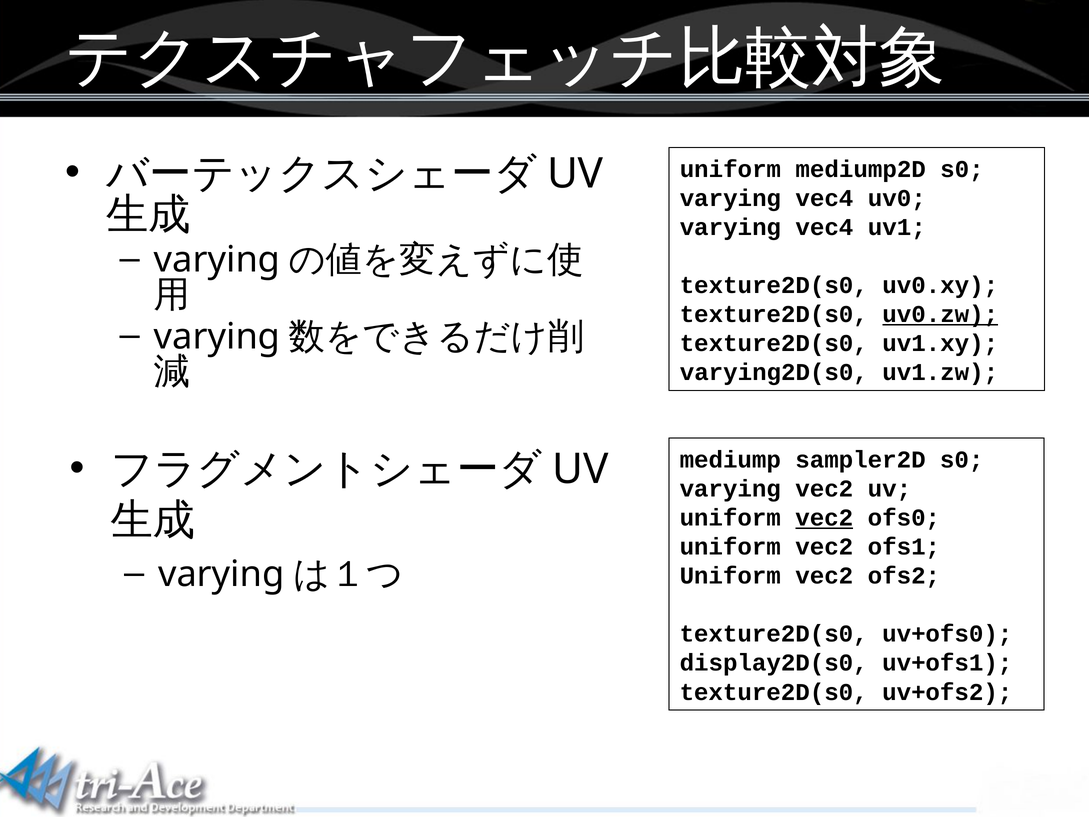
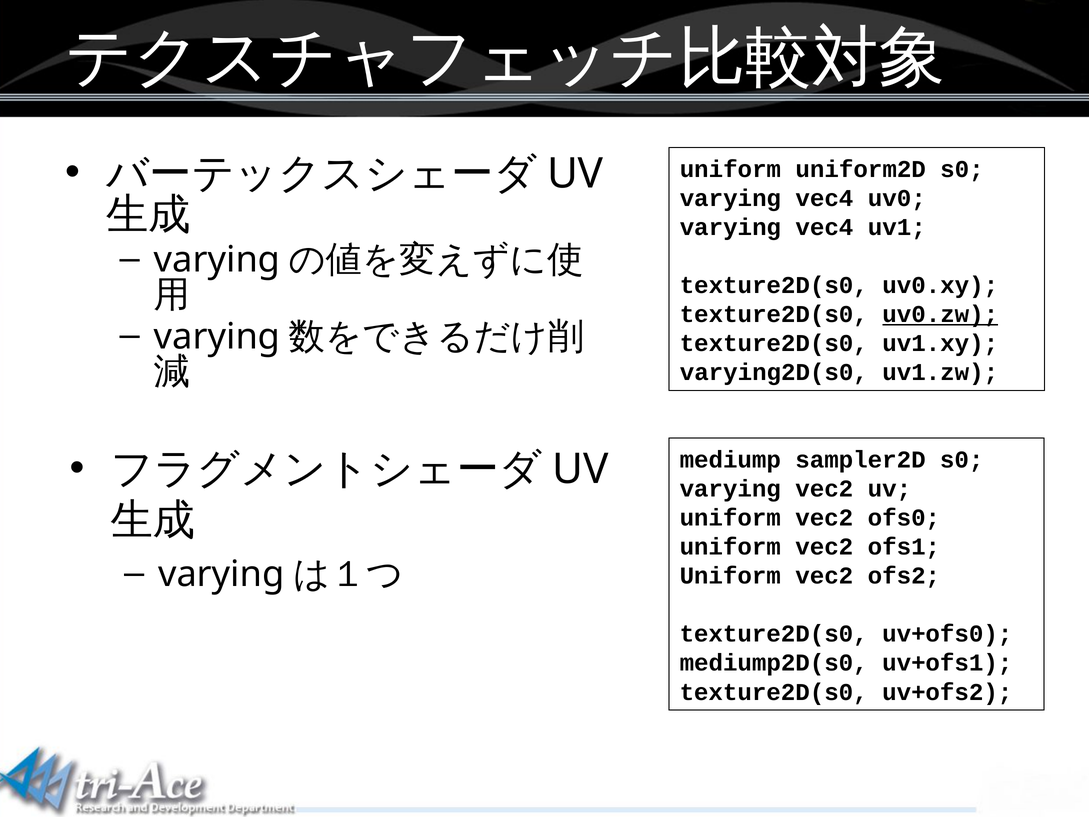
mediump2D: mediump2D -> uniform2D (861, 169)
vec2 underline: present -> none (824, 518)
display2D(s0: display2D(s0 -> mediump2D(s0 (774, 663)
